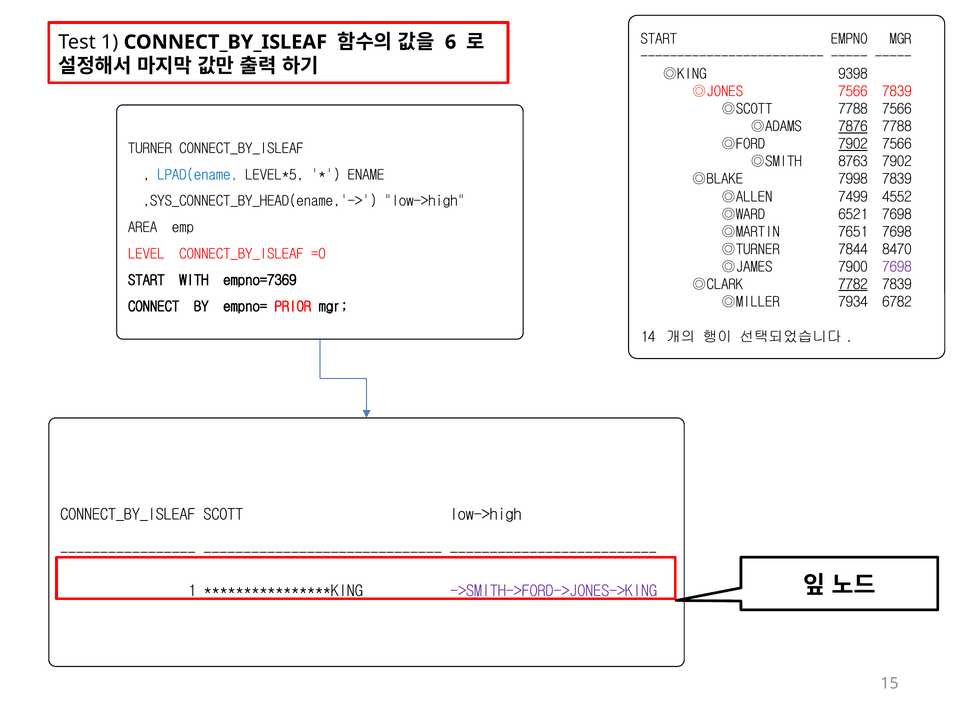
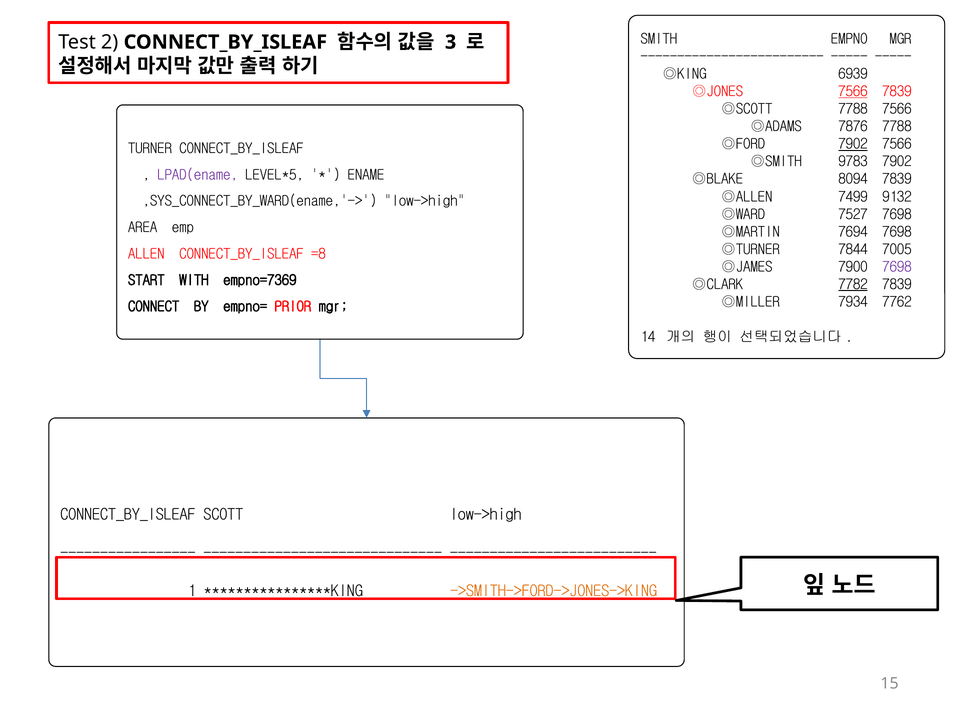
START: START -> SMITH (659, 39)
Test 1: 1 -> 2 (110, 42)
6: 6 -> 3 (451, 42)
9398: 9398 -> 6939 (853, 74)
7566 underline: none -> present (853, 91)
7876 underline: present -> none (853, 127)
8763: 8763 -> 9783 (853, 162)
LPAD(ename colour: blue -> purple (198, 175)
7998: 7998 -> 8094 (853, 179)
4552: 4552 -> 9132 (897, 197)
,SYS_CONNECT_BY_HEAD(ename,'->: ,SYS_CONNECT_BY_HEAD(ename,'-> -> ,SYS_CONNECT_BY_WARD(ename,'-> (260, 201)
6521: 6521 -> 7527 (853, 214)
7651: 7651 -> 7694 (853, 232)
8470: 8470 -> 7005 (897, 249)
LEVEL: LEVEL -> ALLEN (146, 254)
=0: =0 -> =8 (318, 254)
6782: 6782 -> 7762 (897, 302)
->SMITH->FORD->JONES->KING colour: purple -> orange (554, 591)
